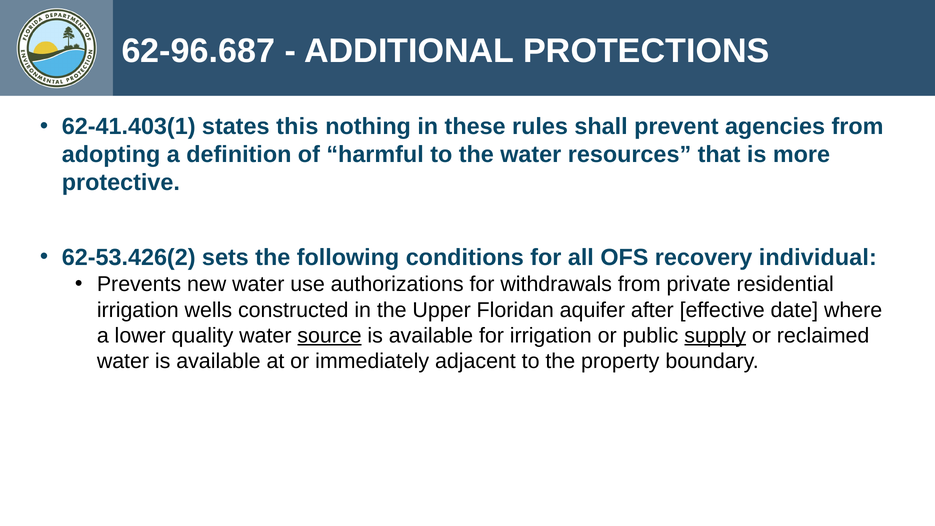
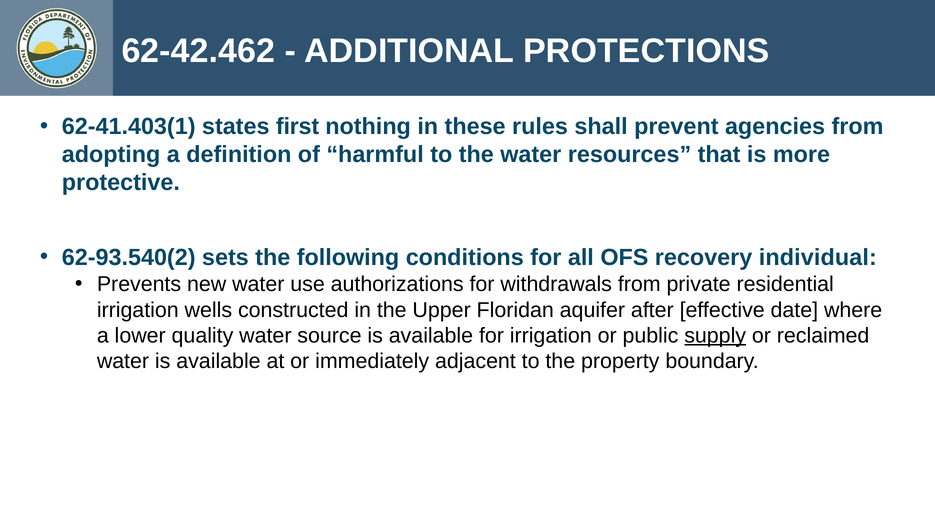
62-96.687: 62-96.687 -> 62-42.462 (198, 51)
this: this -> first (298, 127)
62-53.426(2: 62-53.426(2 -> 62-93.540(2 (129, 257)
source underline: present -> none (329, 336)
